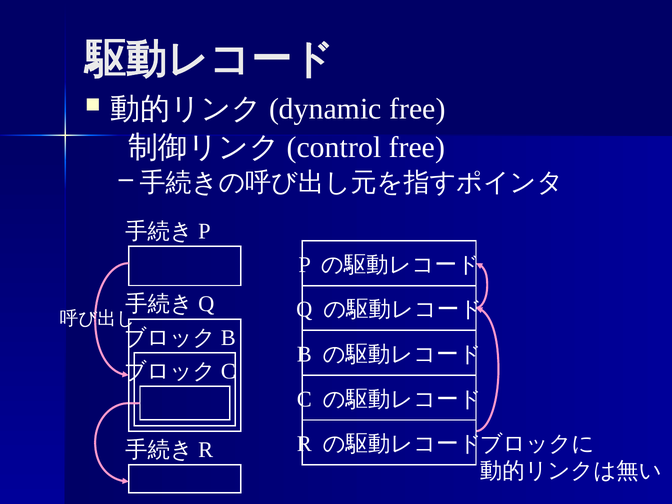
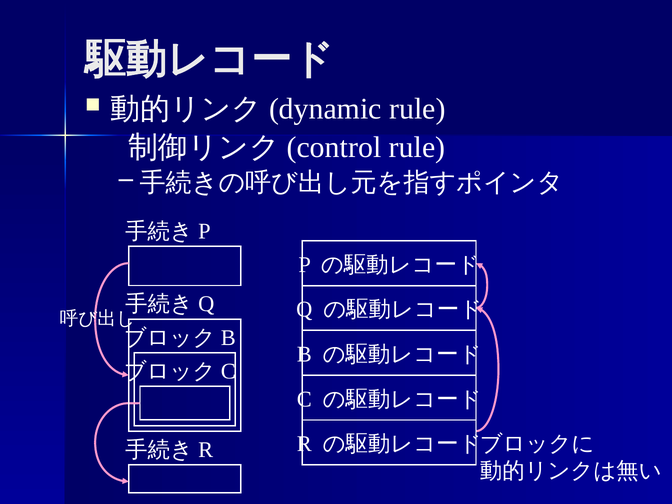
free: free -> rule (417, 109)
free: free -> rule (417, 147)
